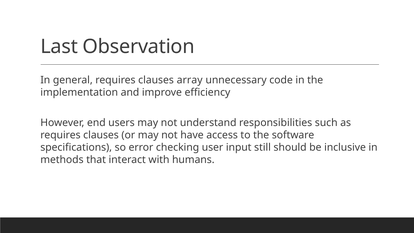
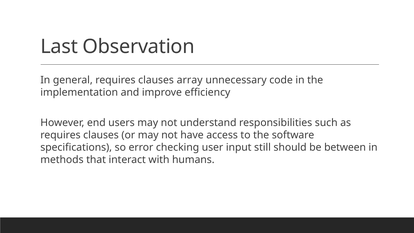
inclusive: inclusive -> between (345, 147)
